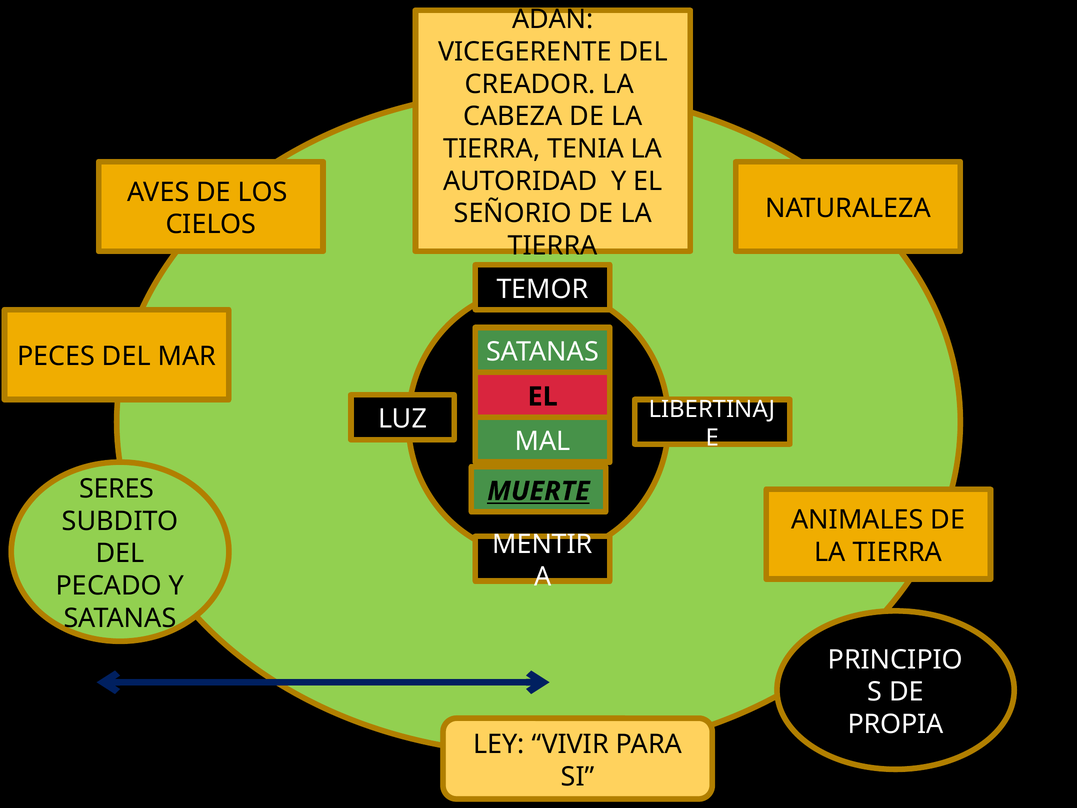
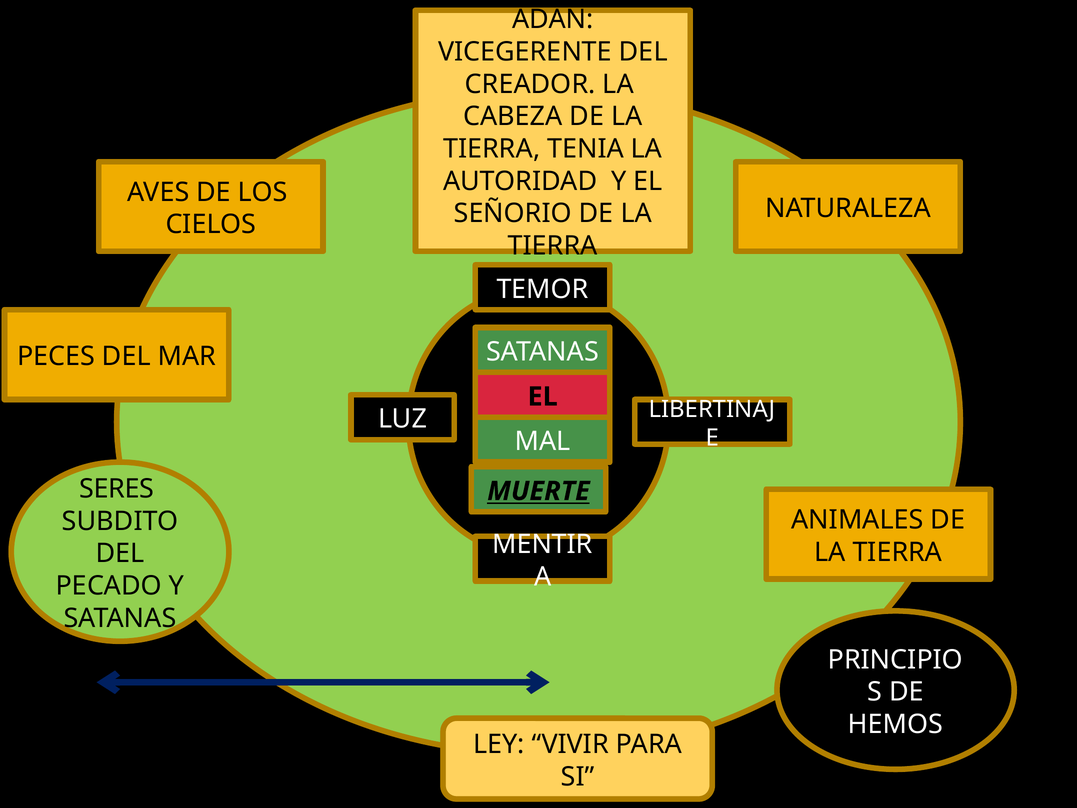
PROPIA: PROPIA -> HEMOS (896, 724)
